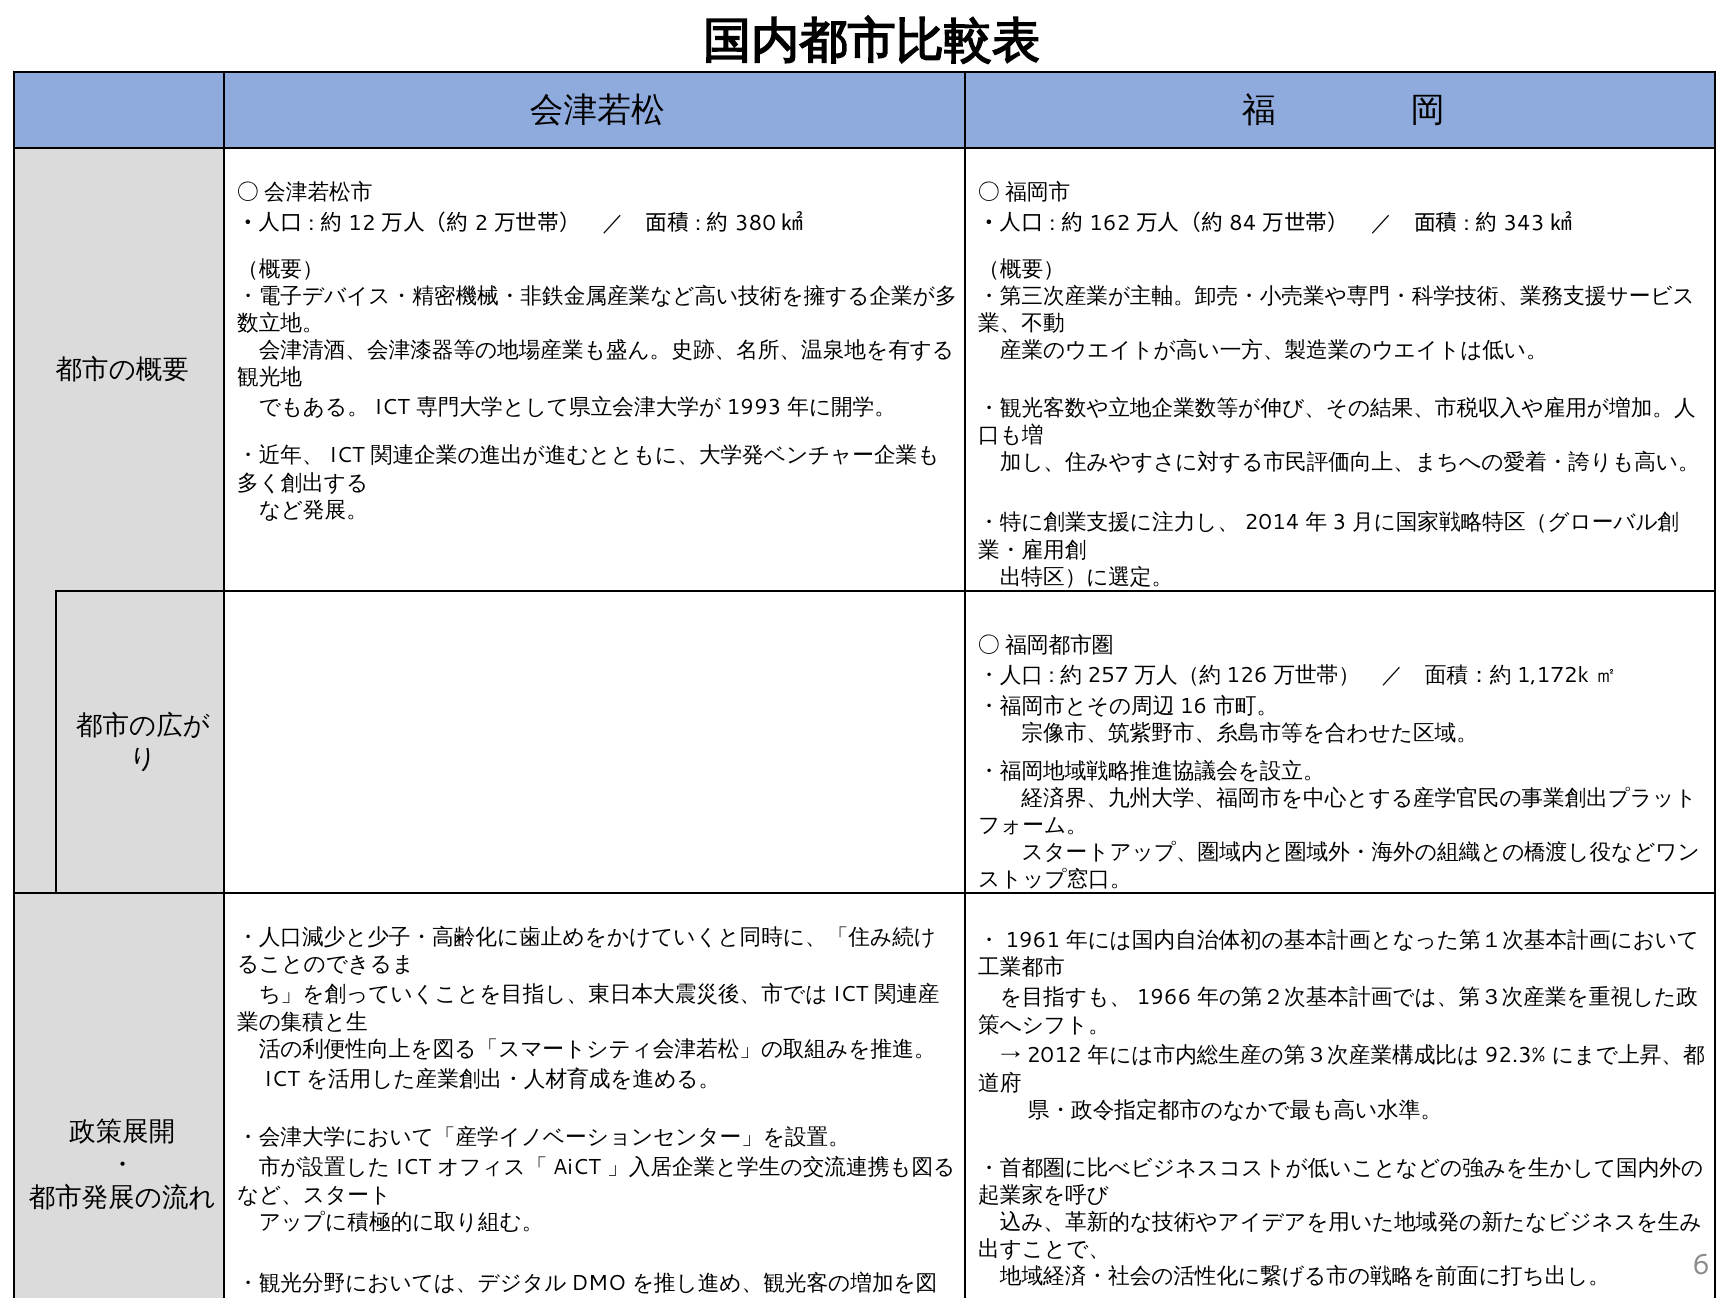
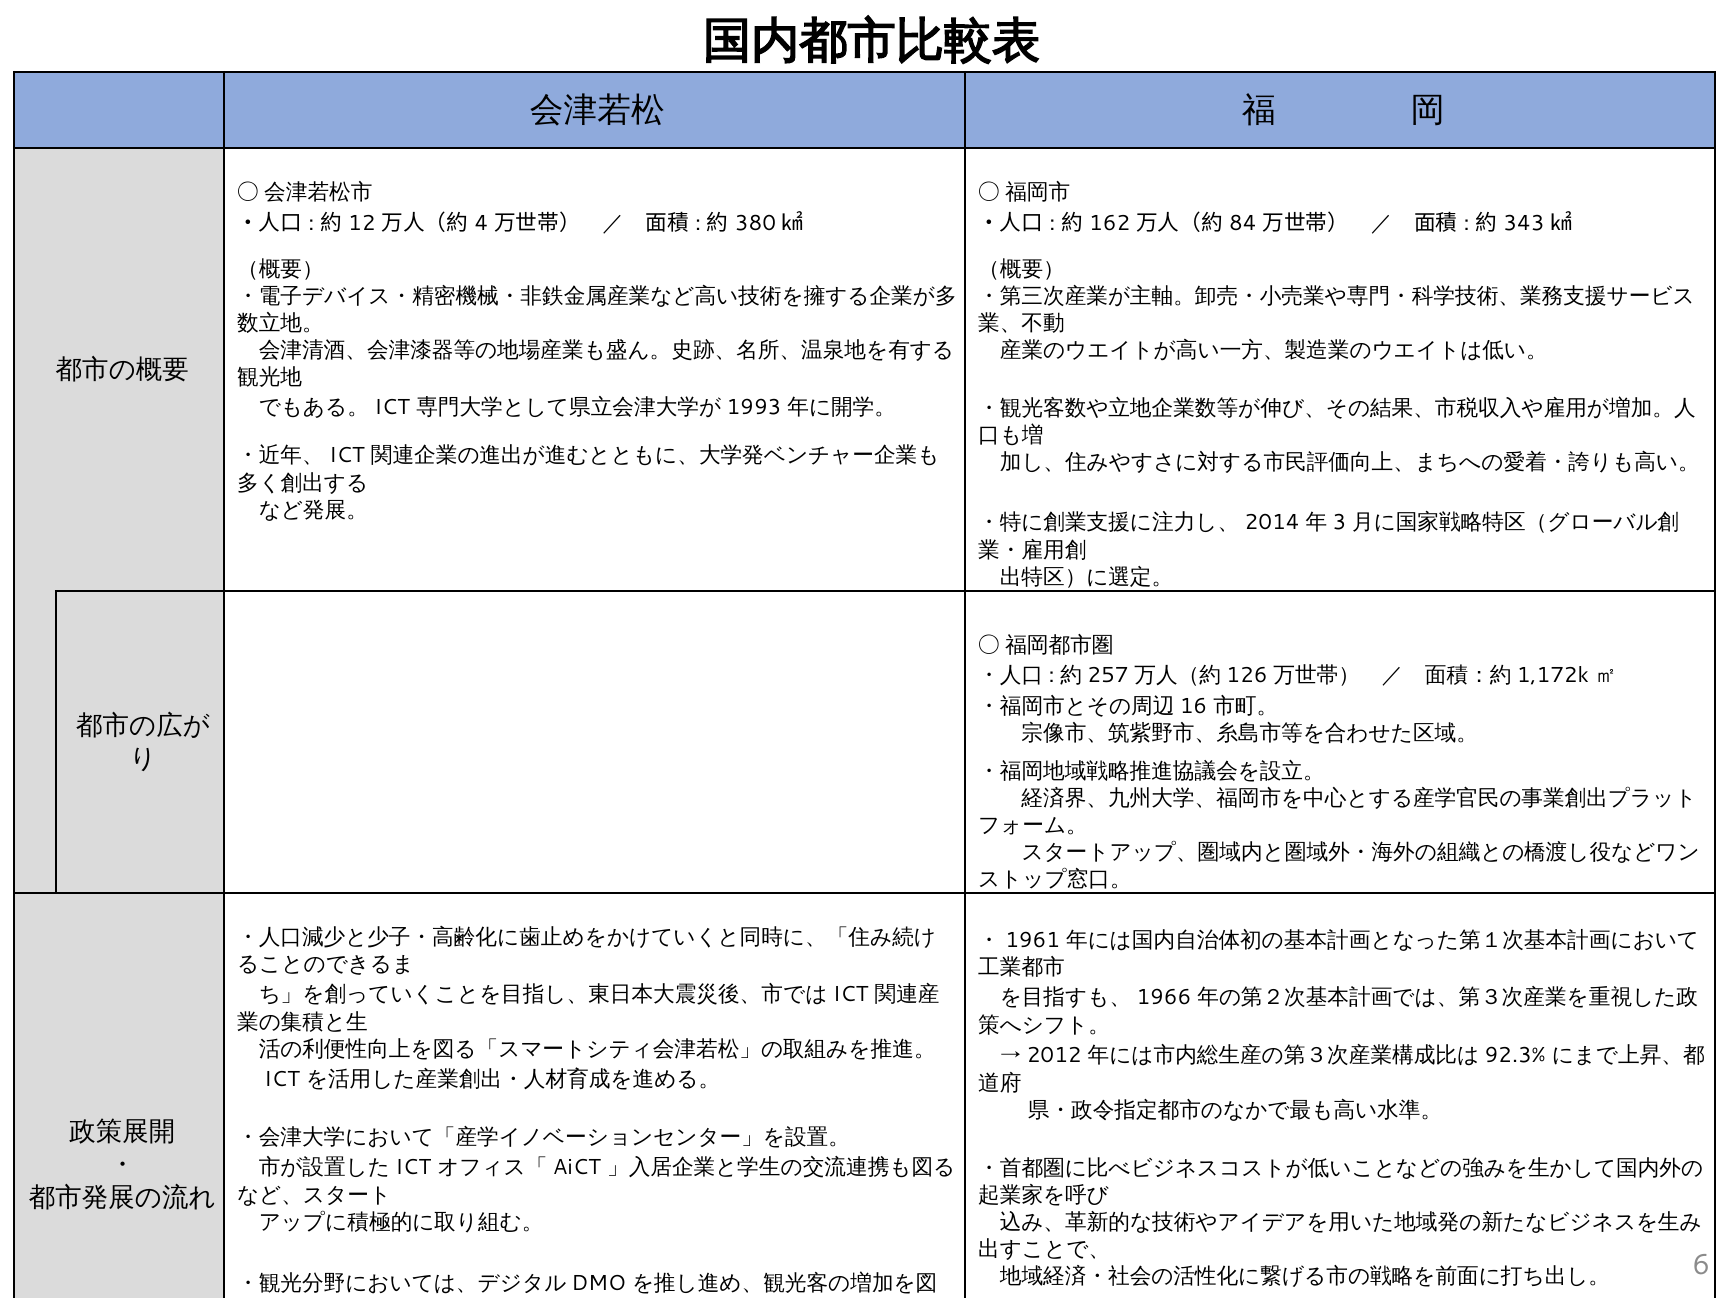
2: 2 -> 4 (481, 224)
